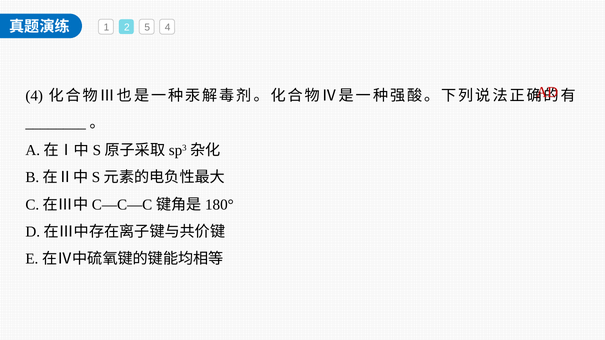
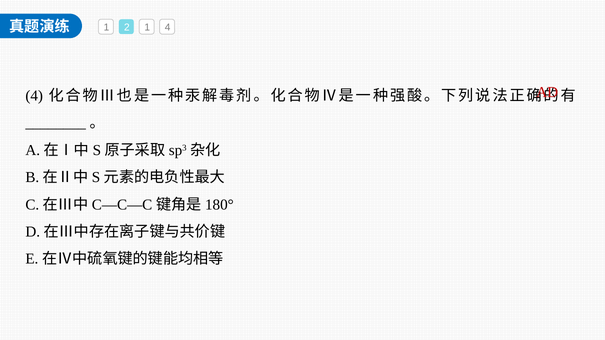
2 5: 5 -> 1 (147, 27)
